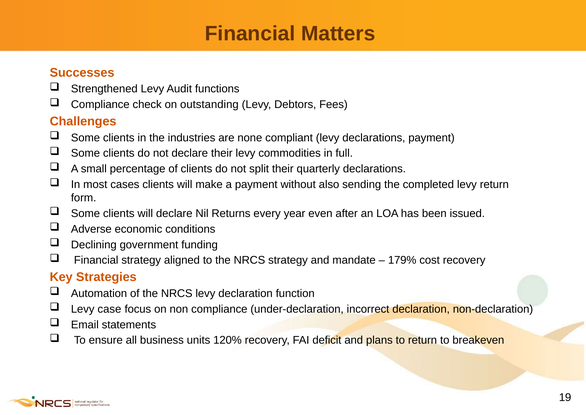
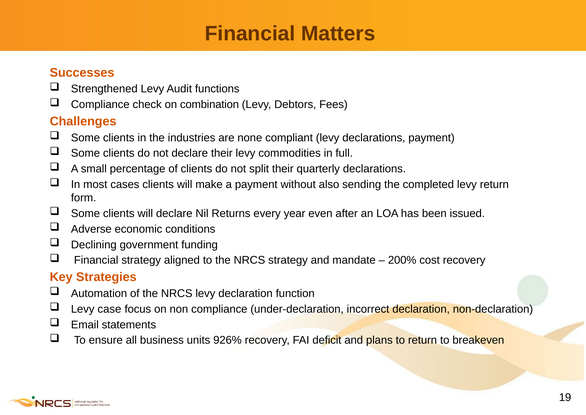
outstanding: outstanding -> combination (210, 104)
179%: 179% -> 200% (402, 260)
120%: 120% -> 926% (228, 340)
